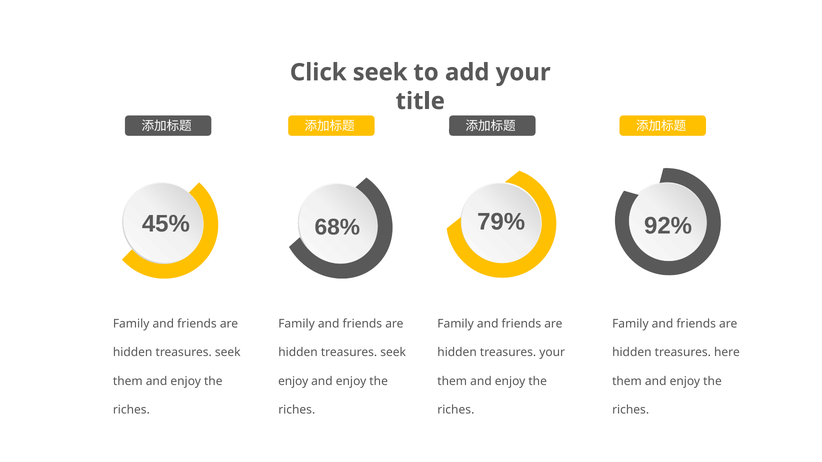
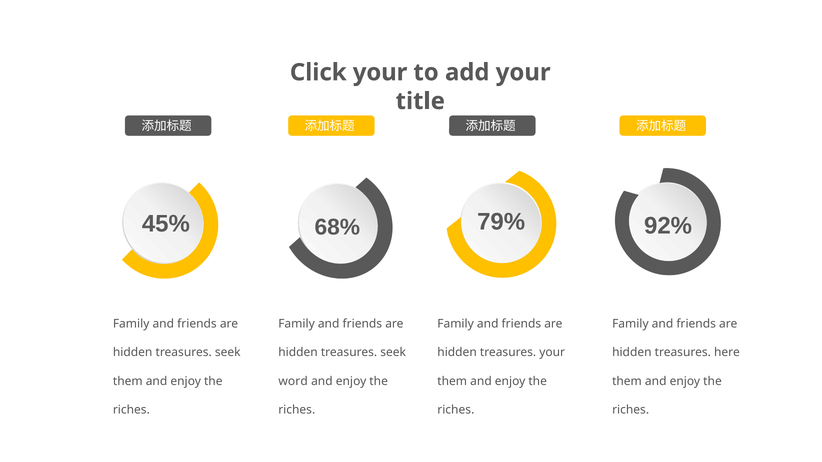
Click seek: seek -> your (380, 72)
enjoy: enjoy -> word (293, 381)
